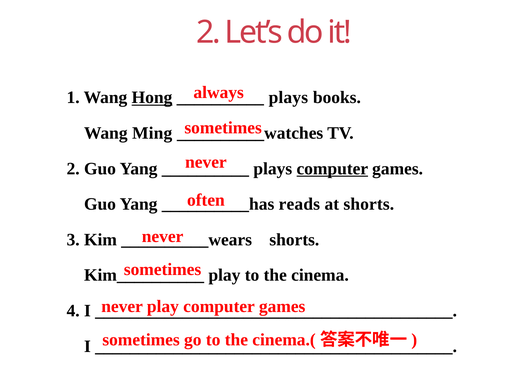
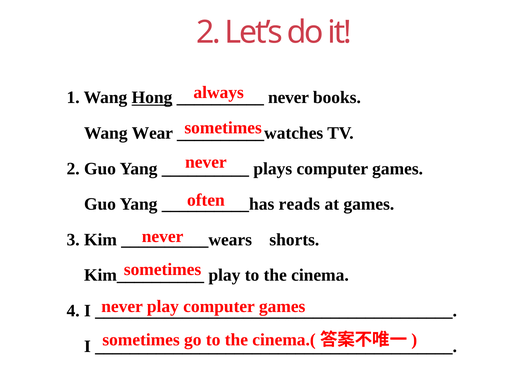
plays: plays -> never (289, 98)
Ming: Ming -> Wear (152, 133)
computer underline: present -> none (332, 169)
at shorts: shorts -> games (369, 204)
